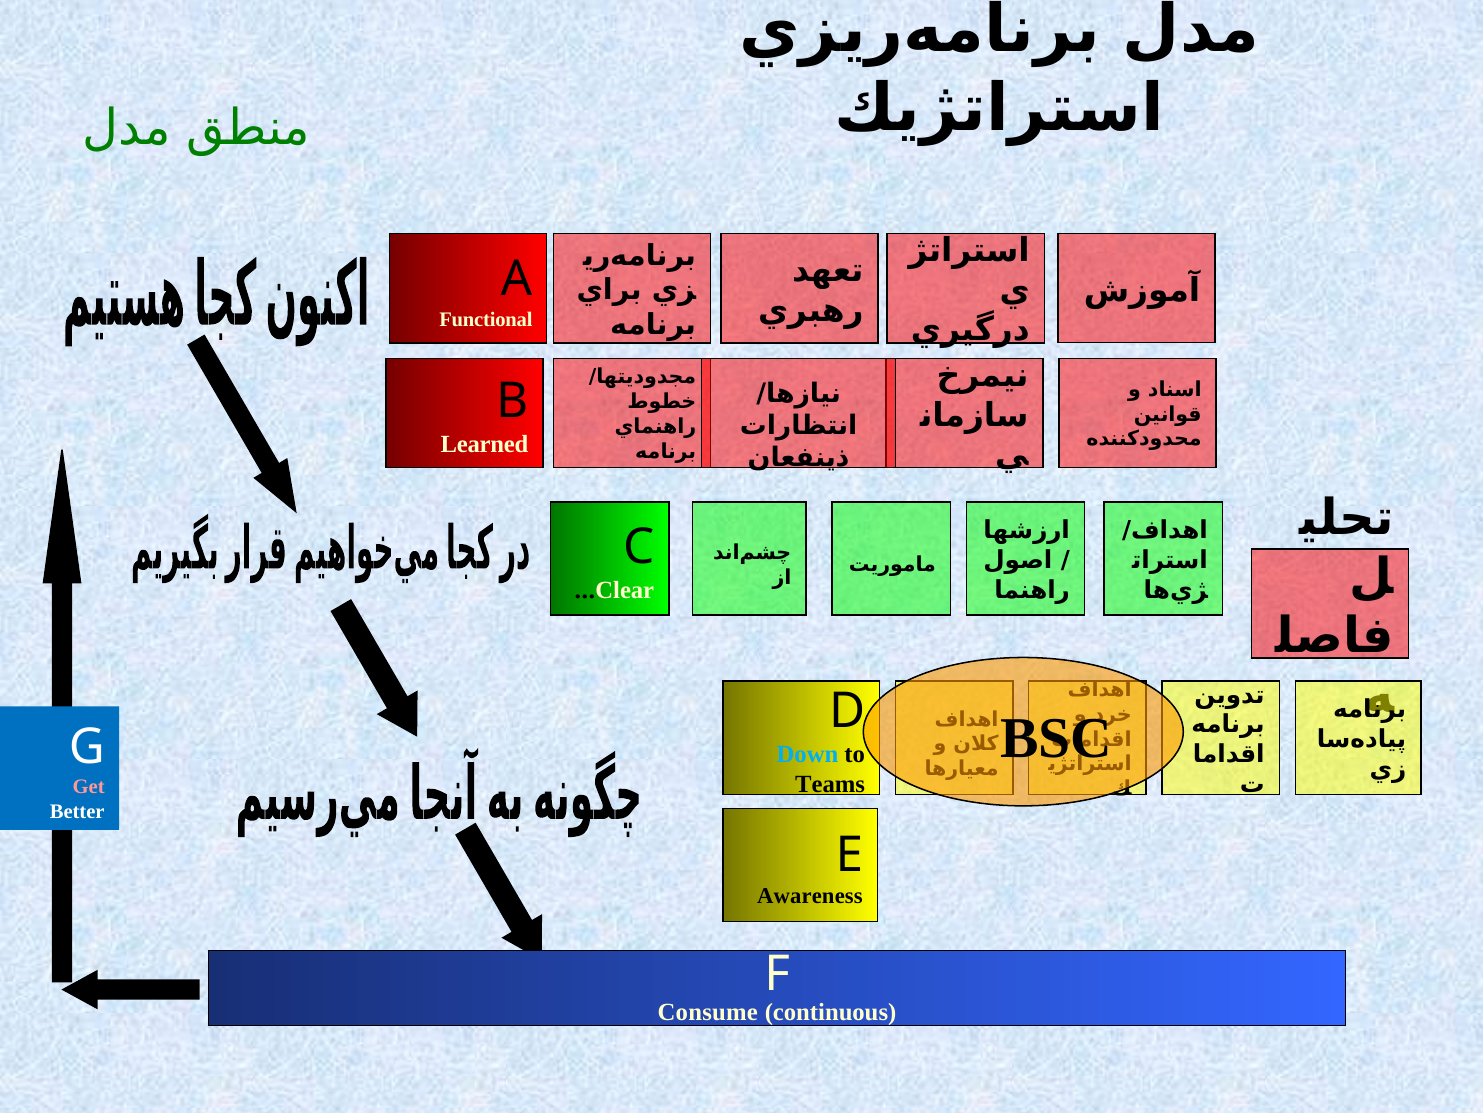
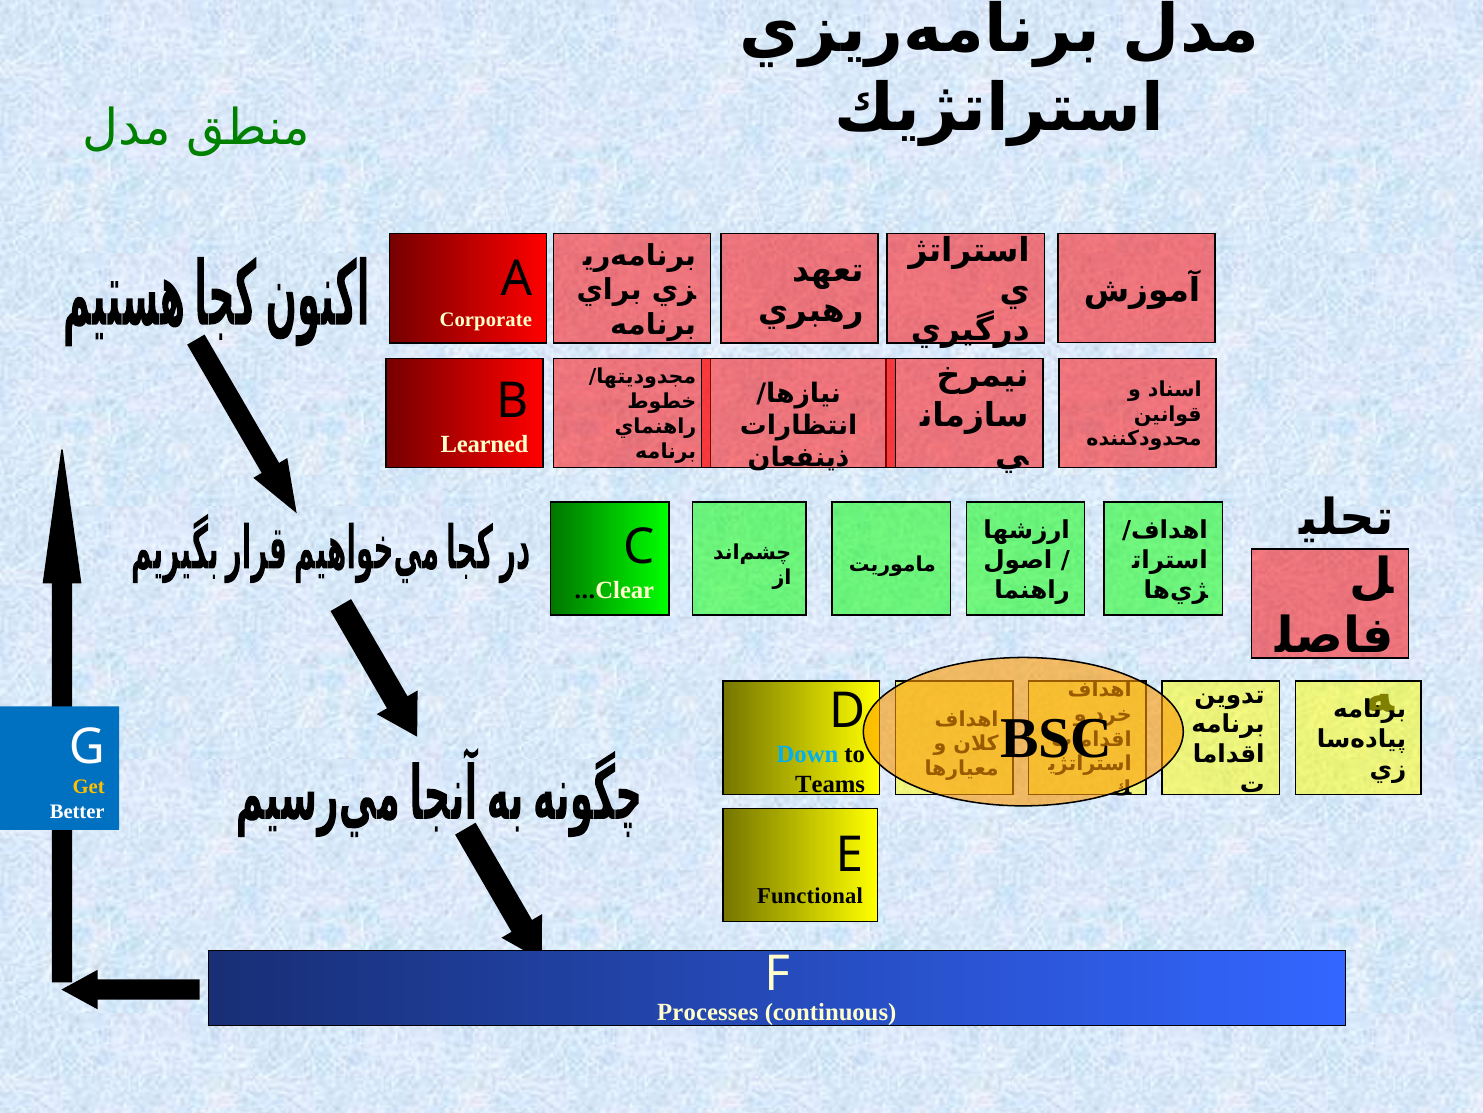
Functional: Functional -> Corporate (486, 319)
Get colour: pink -> yellow (89, 786)
Awareness: Awareness -> Functional (810, 896)
Consume: Consume -> Processes (708, 1012)
